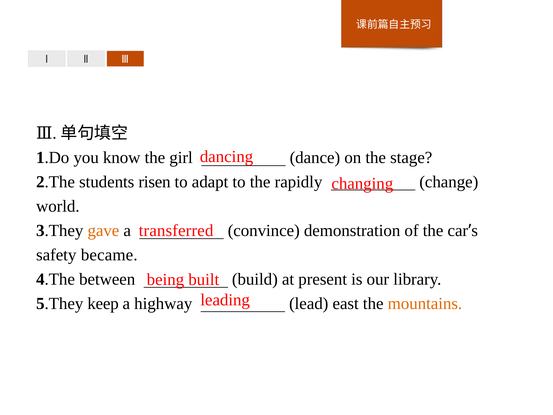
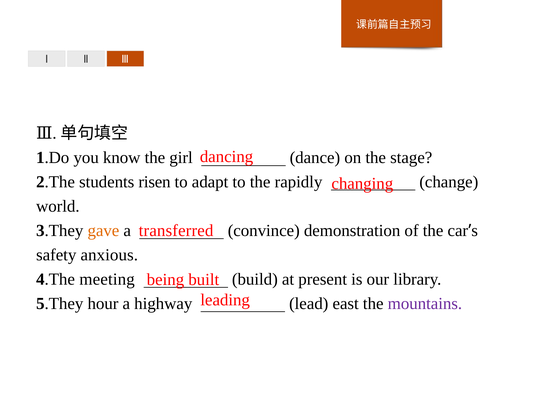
became: became -> anxious (109, 255)
between: between -> meeting (107, 279)
keep: keep -> hour (103, 303)
mountains colour: orange -> purple (425, 303)
